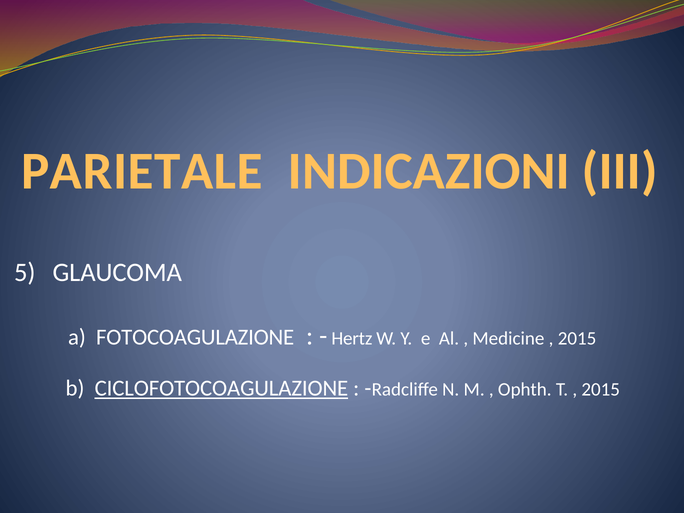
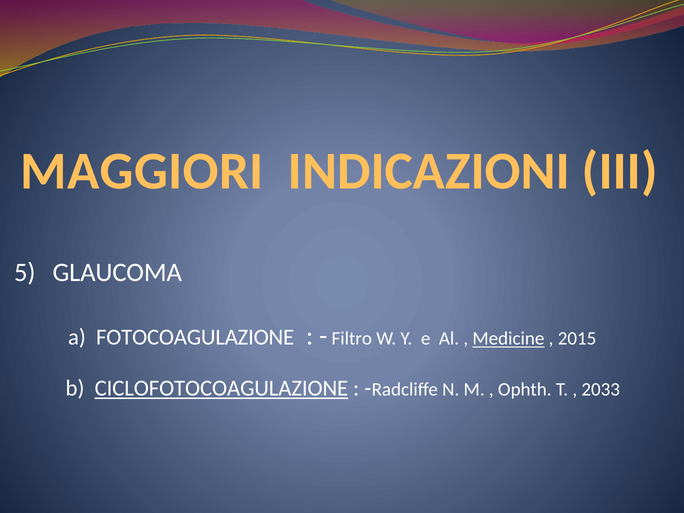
PARIETALE: PARIETALE -> MAGGIORI (142, 171)
Hertz: Hertz -> Filtro (352, 339)
Medicine underline: none -> present (508, 339)
2015: 2015 -> 2033 (601, 390)
